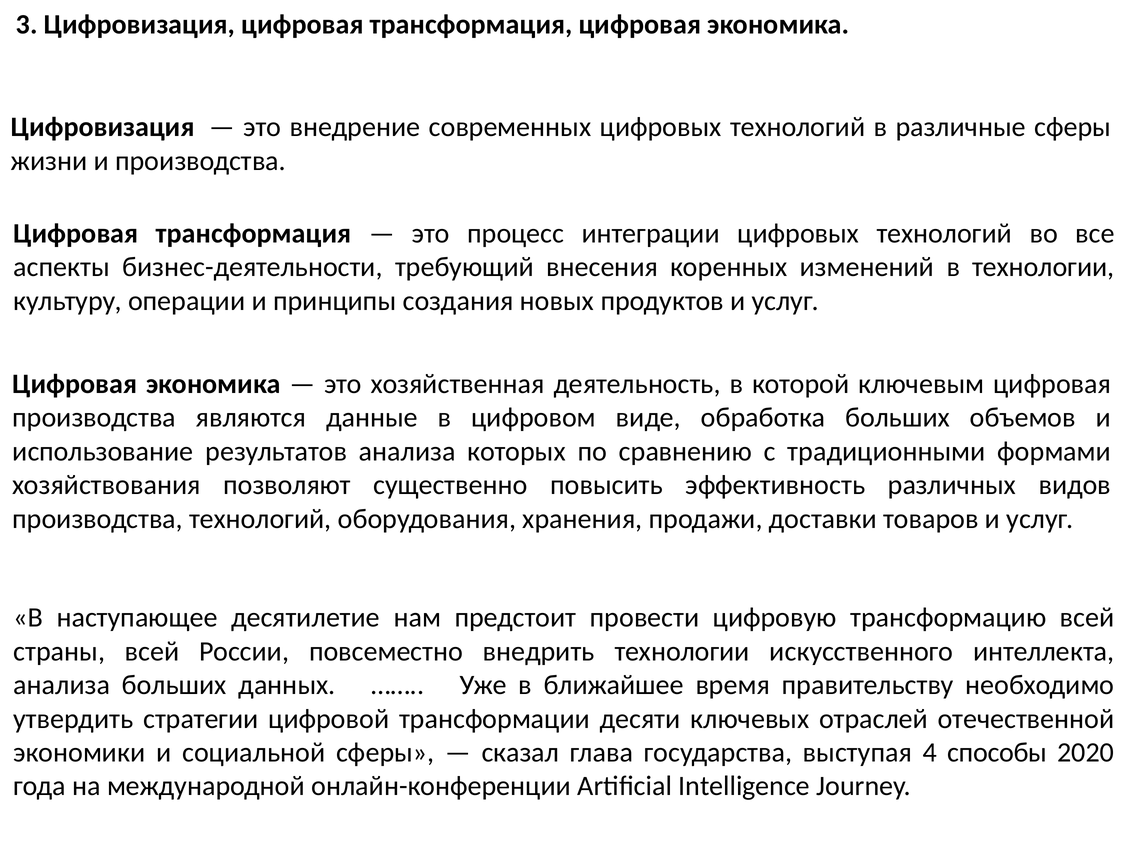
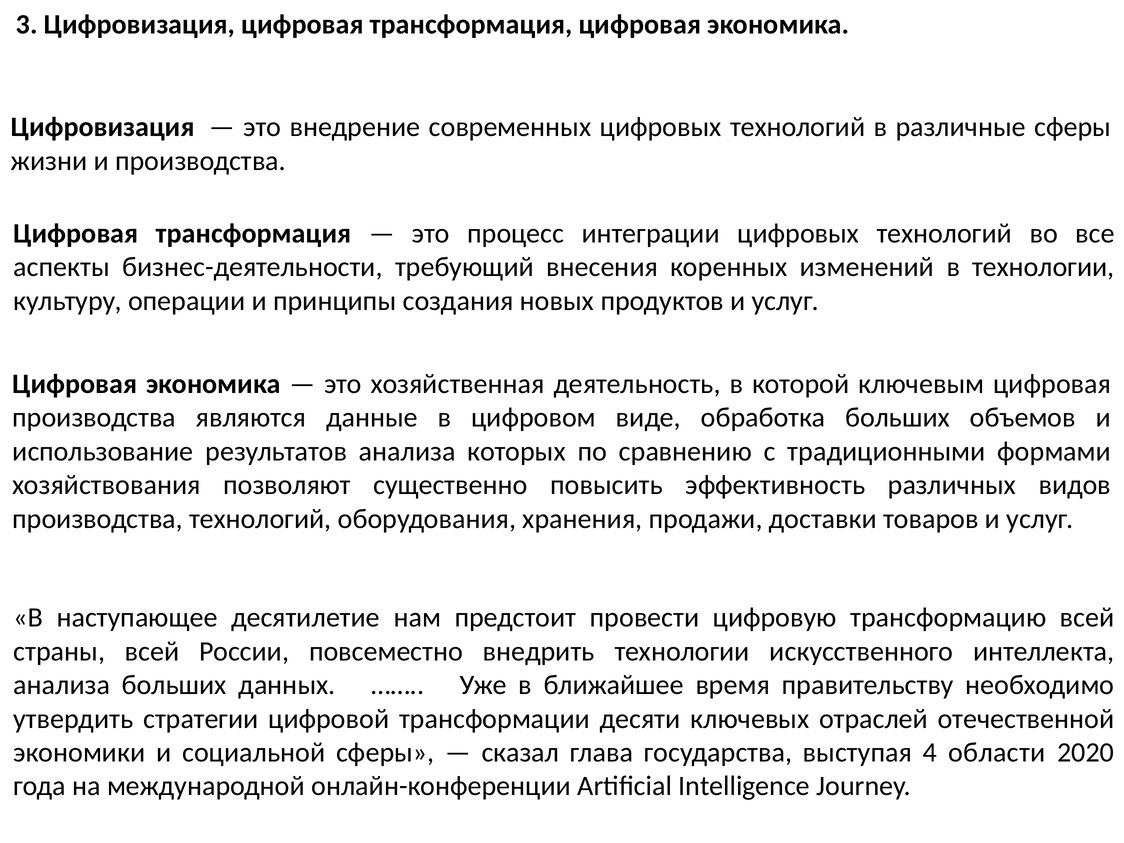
способы: способы -> области (997, 752)
